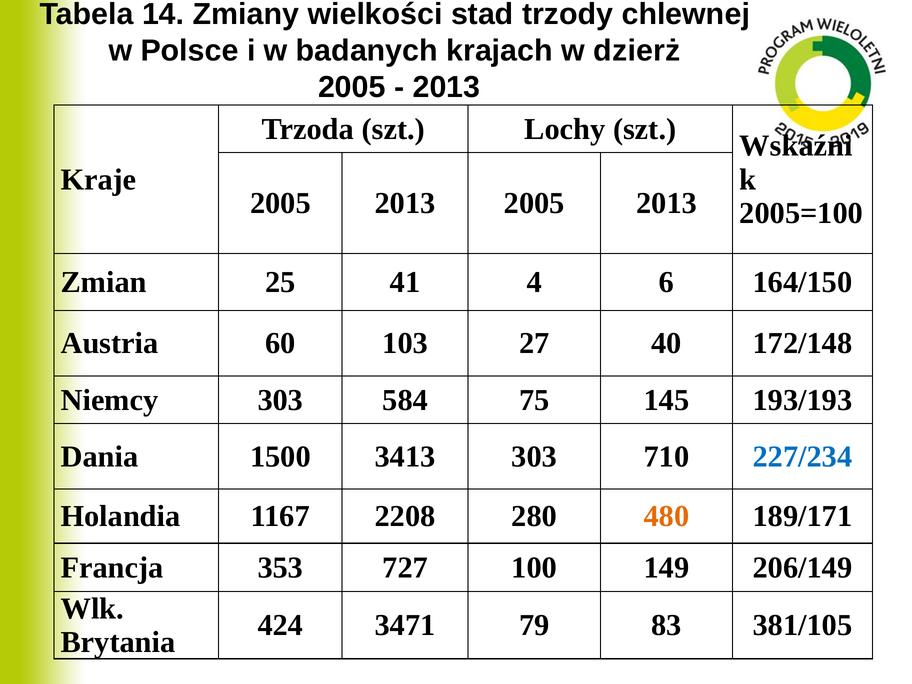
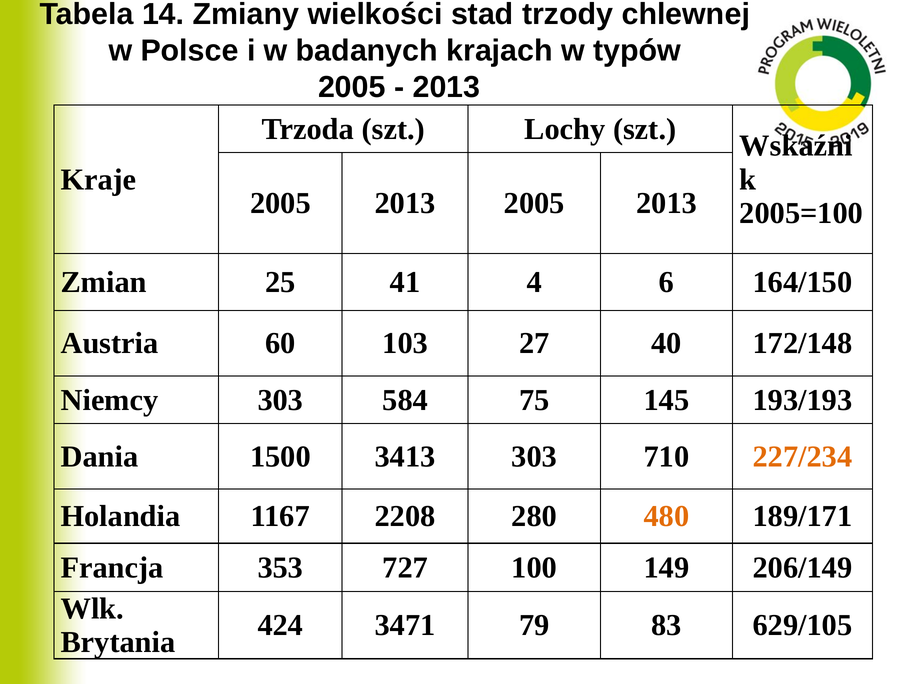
dzierż: dzierż -> typów (637, 51)
227/234 colour: blue -> orange (803, 457)
381/105: 381/105 -> 629/105 (803, 625)
